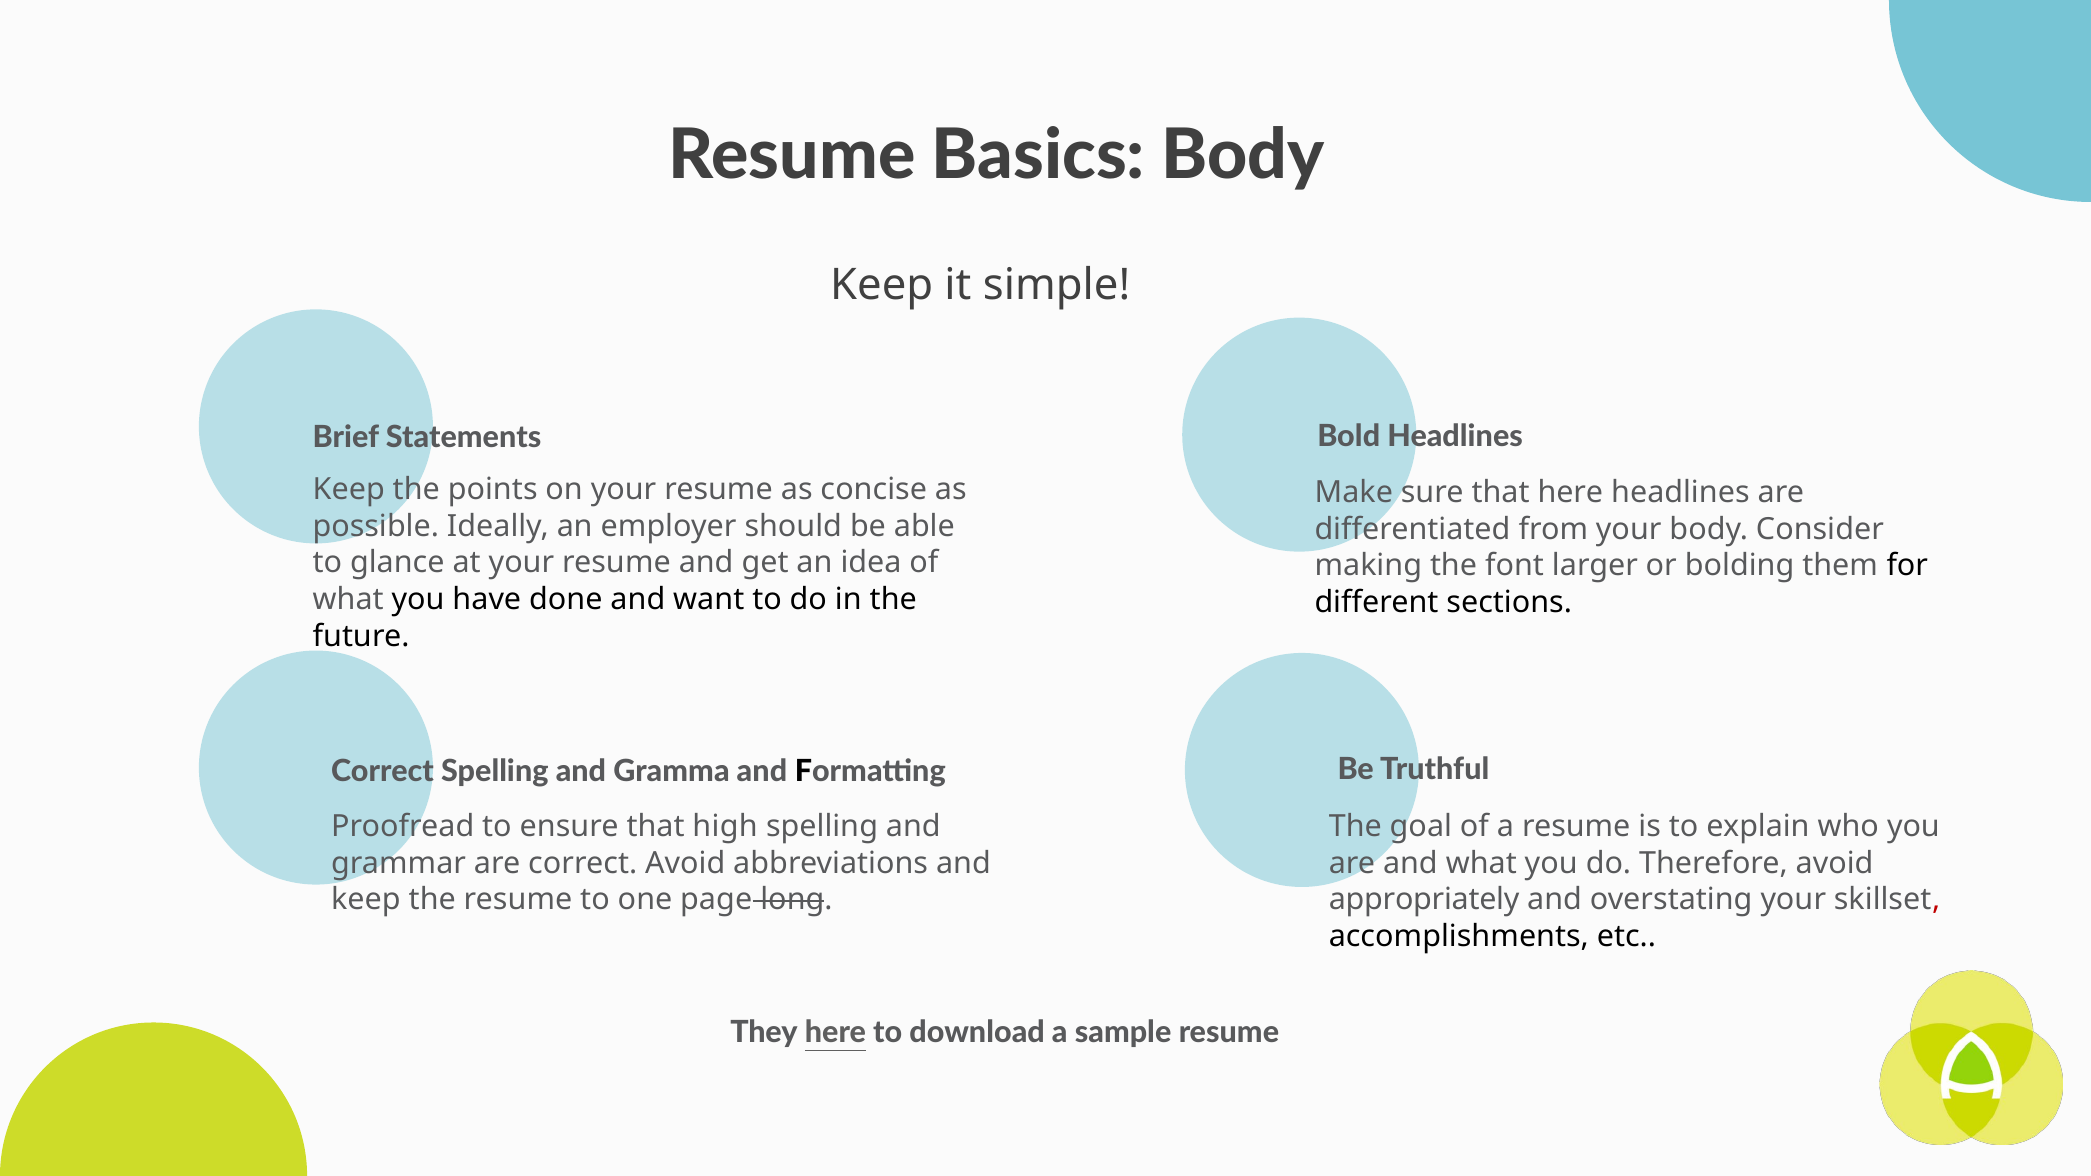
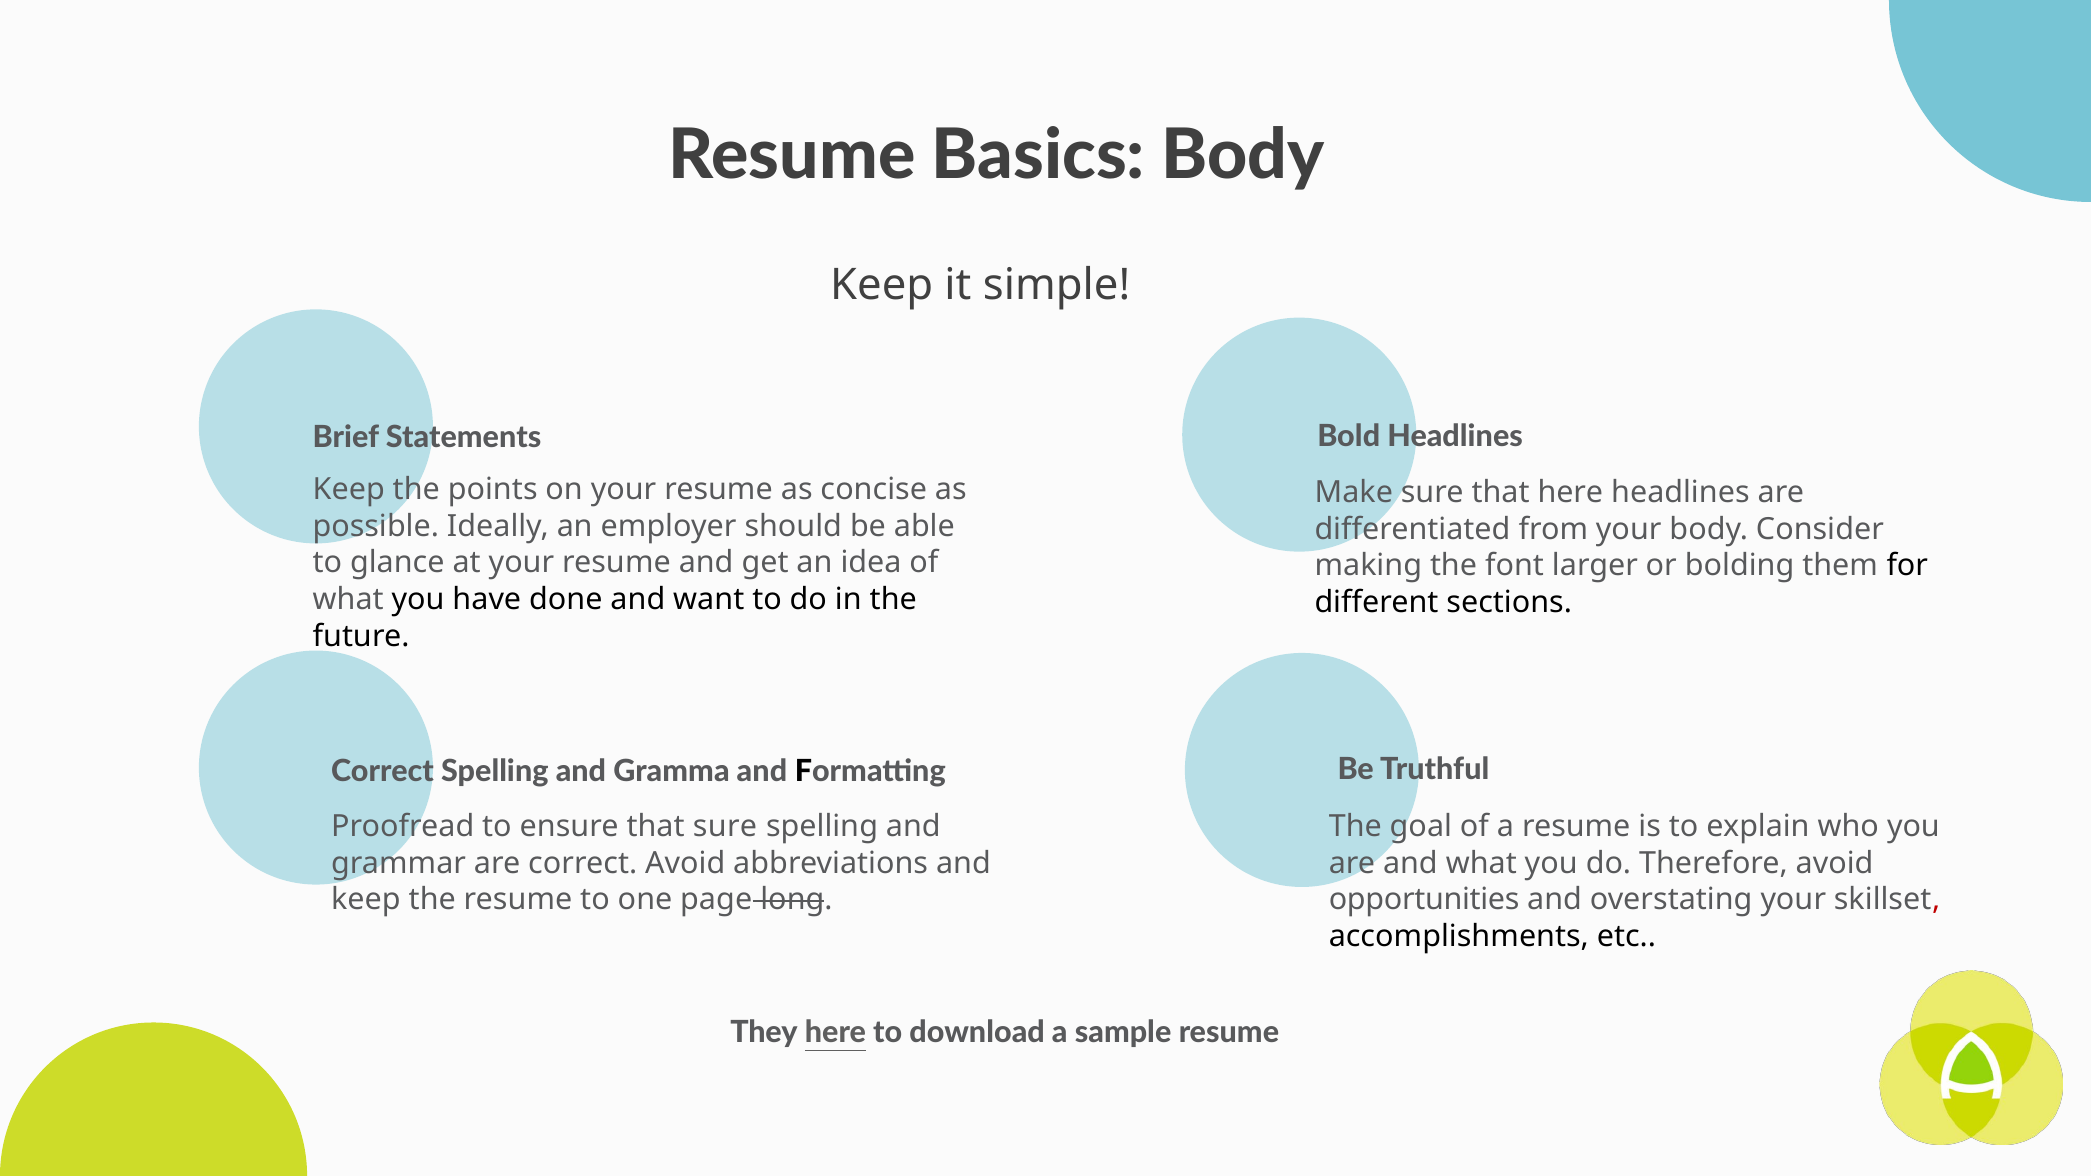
that high: high -> sure (725, 827)
appropriately: appropriately -> opportunities (1424, 900)
